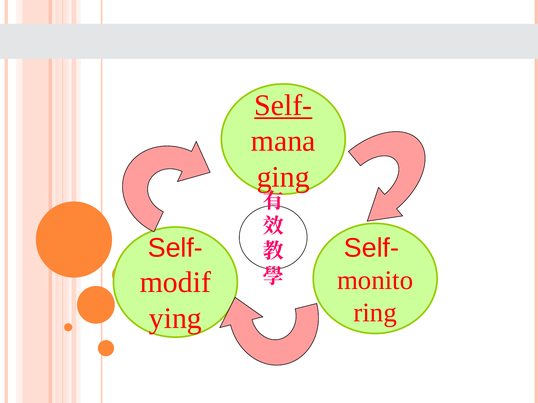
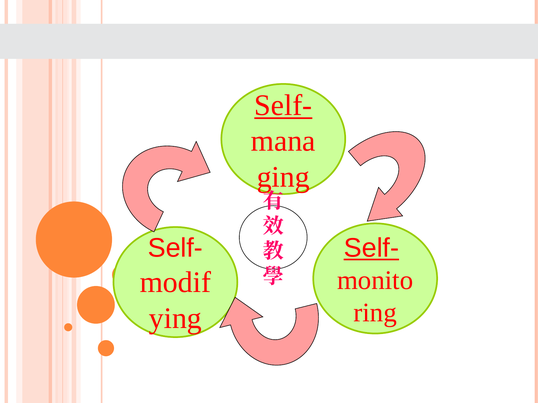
Self- underline: none -> present (371, 248)
